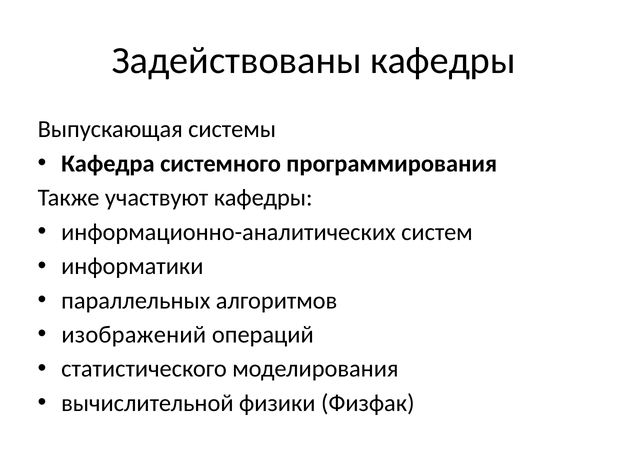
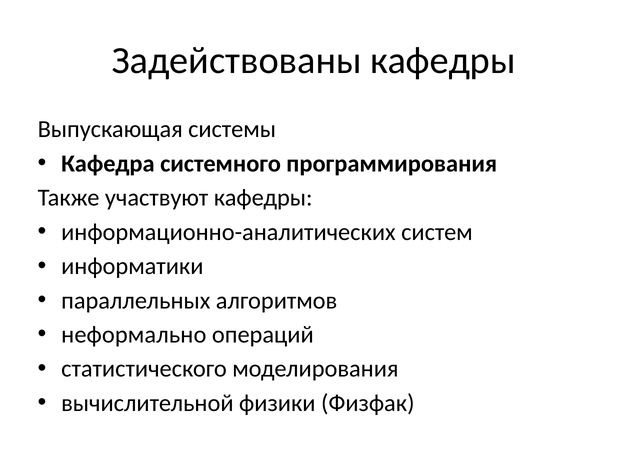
изображений: изображений -> неформально (134, 335)
